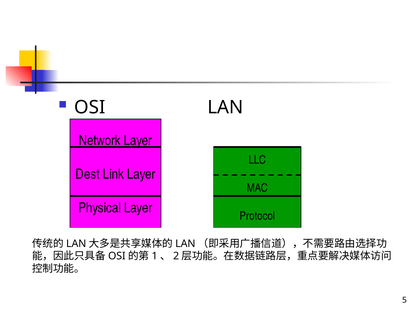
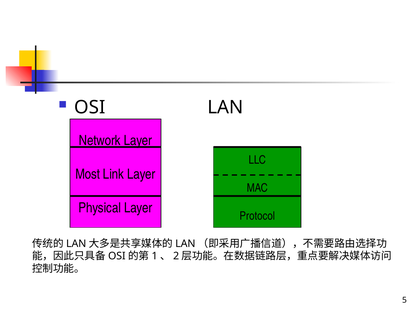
Dest: Dest -> Most (88, 174)
